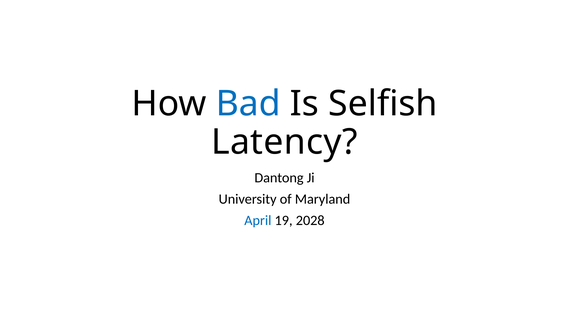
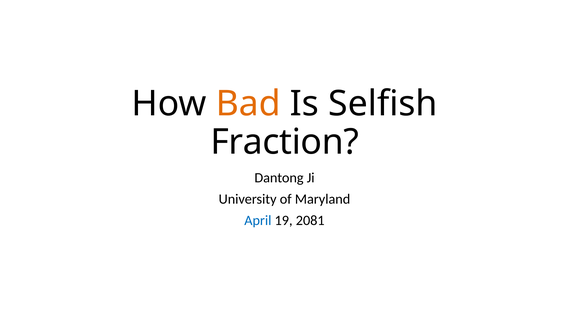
Bad colour: blue -> orange (248, 104)
Latency: Latency -> Fraction (285, 142)
2028: 2028 -> 2081 (310, 220)
